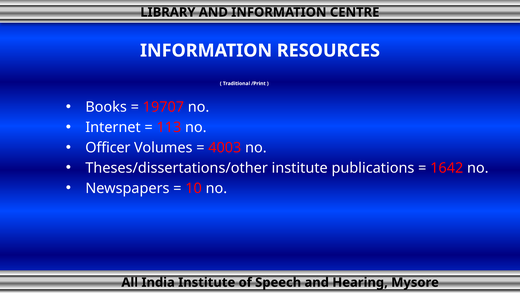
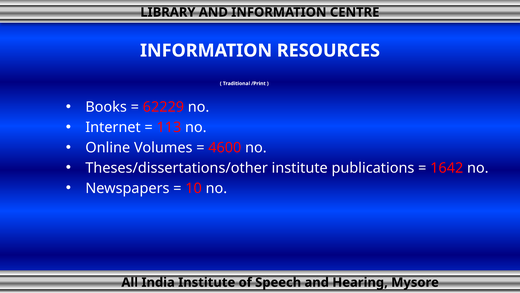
19707: 19707 -> 62229 (163, 107)
Officer: Officer -> Online (108, 147)
4003: 4003 -> 4600 (225, 147)
